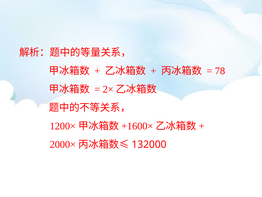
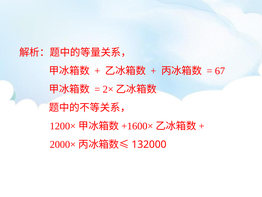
78: 78 -> 67 (220, 71)
